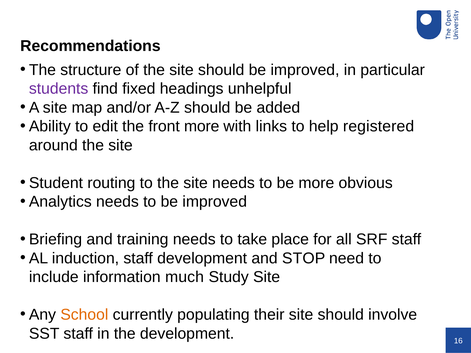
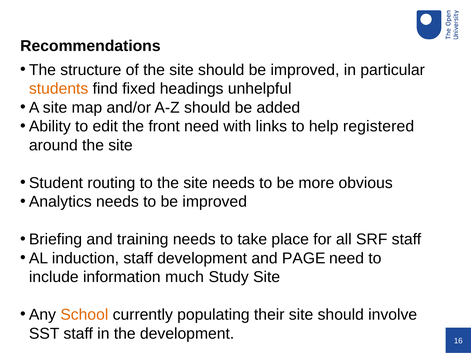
students colour: purple -> orange (59, 89)
front more: more -> need (202, 127)
STOP: STOP -> PAGE (304, 258)
